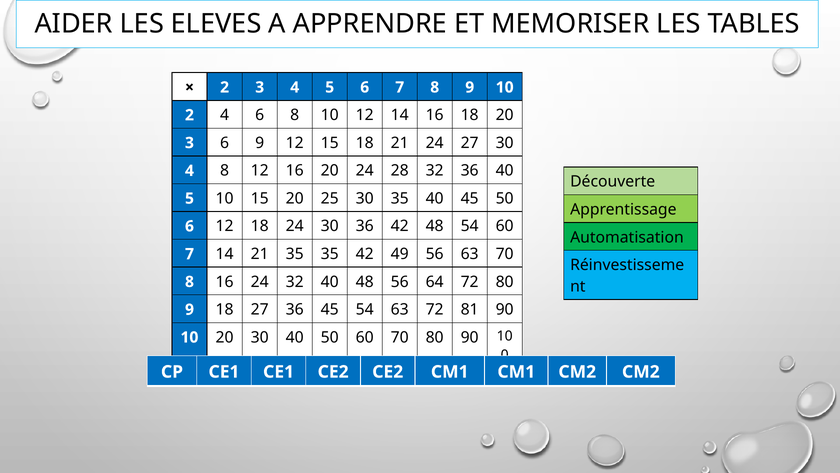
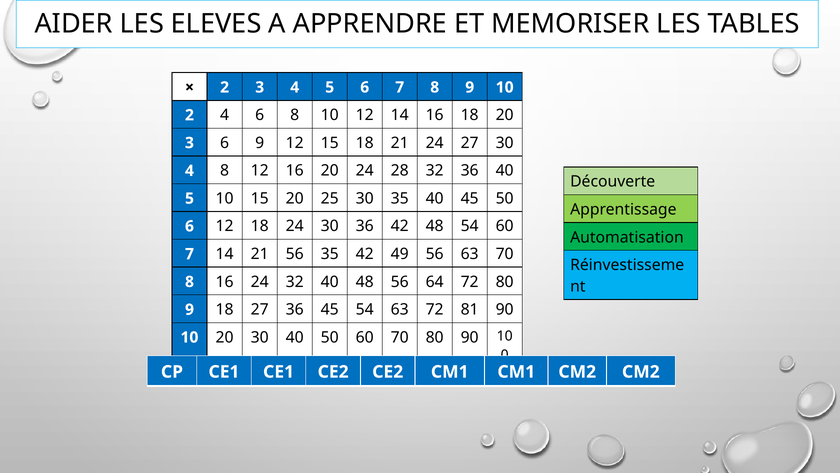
21 35: 35 -> 56 (295, 254)
